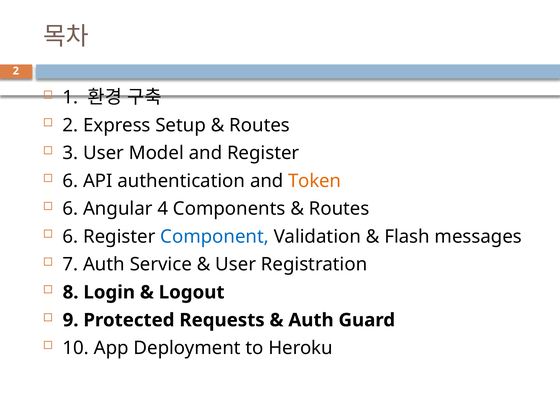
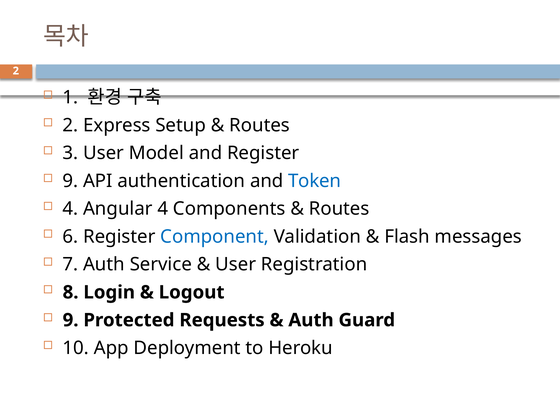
6: 6 -> 9 (70, 181)
Token colour: orange -> blue (315, 181)
6: 6 -> 4 (70, 209)
